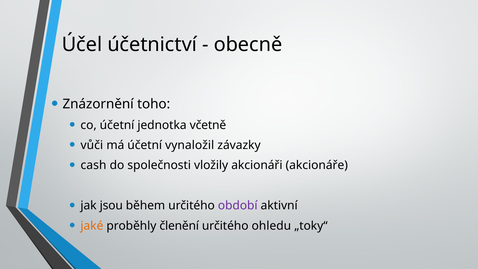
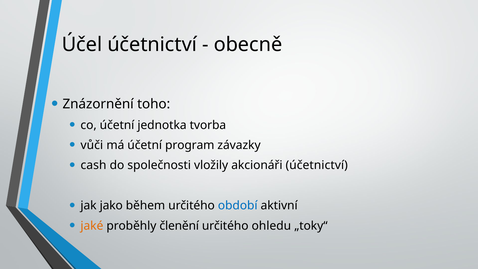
včetně: včetně -> tvorba (208, 125)
vynaložil: vynaložil -> program (190, 145)
akcionáři akcionáře: akcionáře -> účetnictví (317, 165)
jsou: jsou -> jako (111, 206)
období colour: purple -> blue (238, 206)
